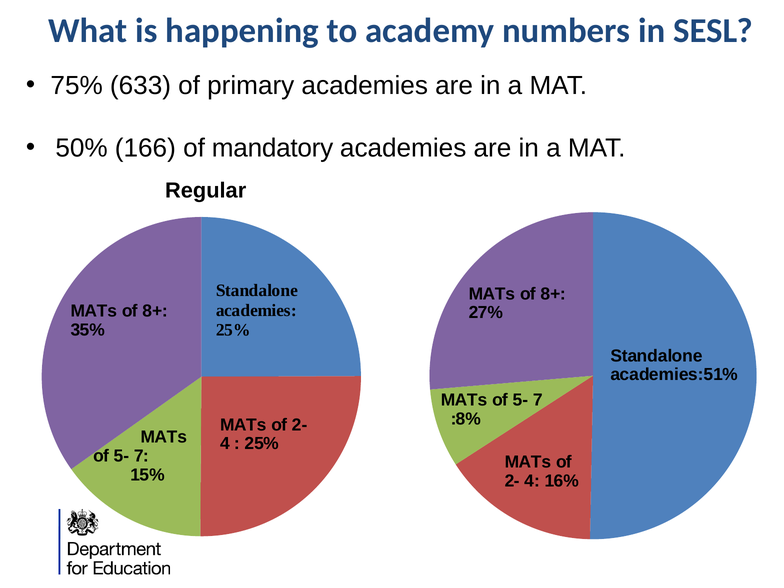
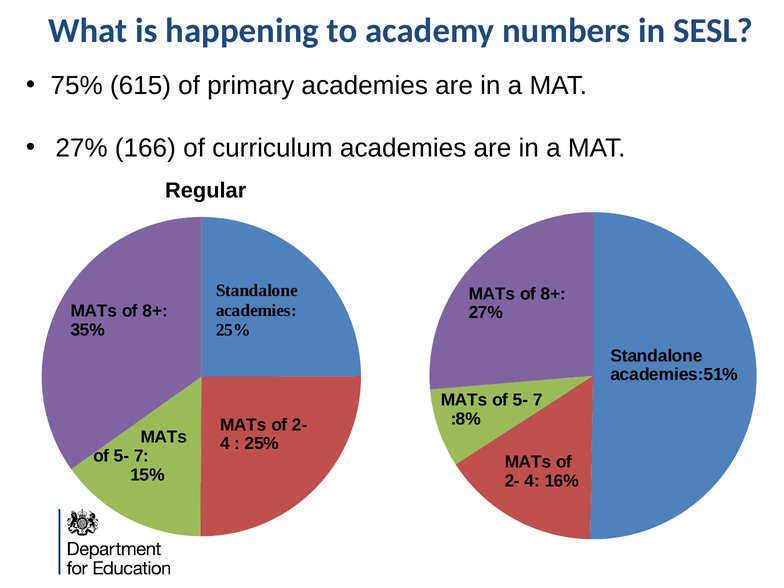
633: 633 -> 615 (140, 86)
50%: 50% -> 27% (82, 148)
mandatory: mandatory -> curriculum (272, 148)
